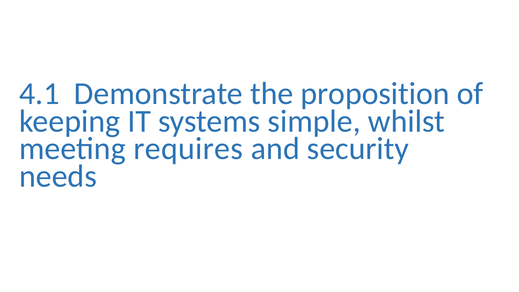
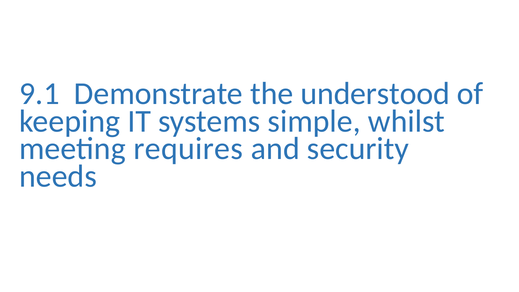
4.1: 4.1 -> 9.1 (39, 94)
proposition: proposition -> understood (375, 94)
